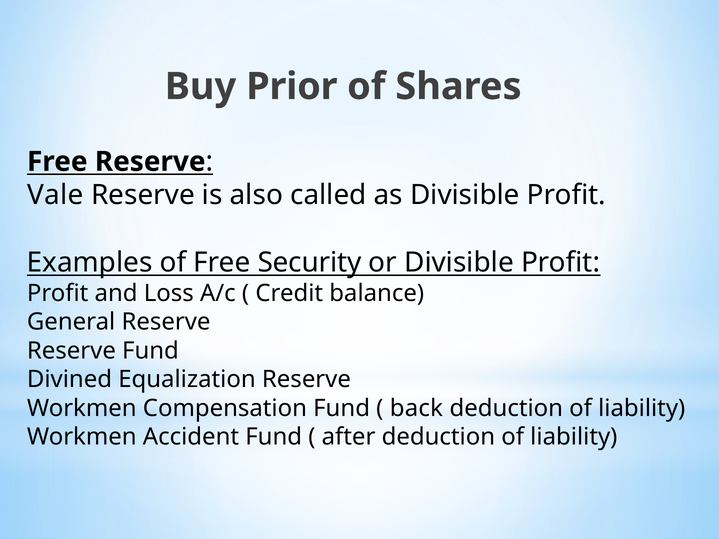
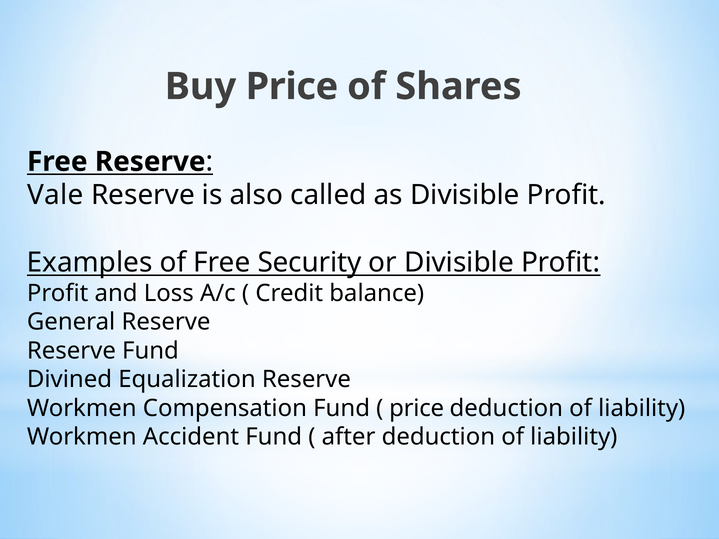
Buy Prior: Prior -> Price (292, 87)
back: back -> price (417, 408)
